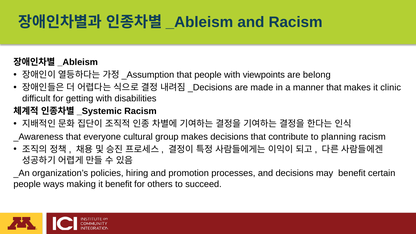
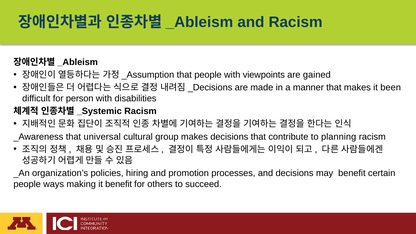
belong: belong -> gained (317, 75)
clinic: clinic -> been (391, 88)
getting: getting -> person (80, 99)
everyone: everyone -> universal (102, 137)
